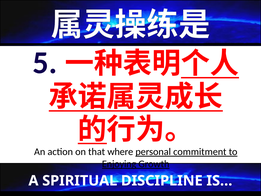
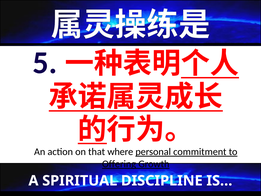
Enjoying: Enjoying -> Offering (119, 164)
